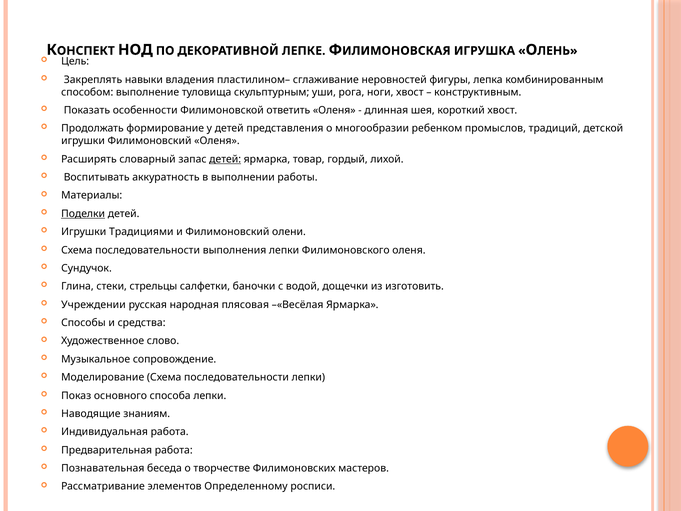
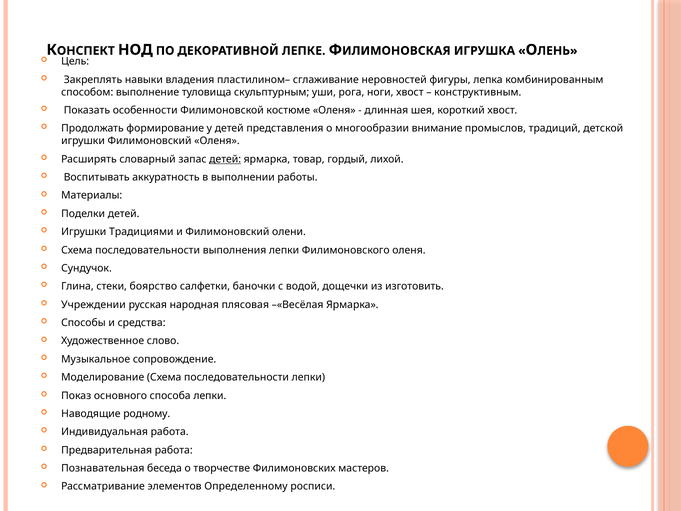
ответить: ответить -> костюме (288, 110)
ребенком: ребенком -> внимание (437, 128)
Поделки underline: present -> none (83, 214)
стрельцы: стрельцы -> боярство (153, 286)
знаниям: знаниям -> родному (147, 414)
